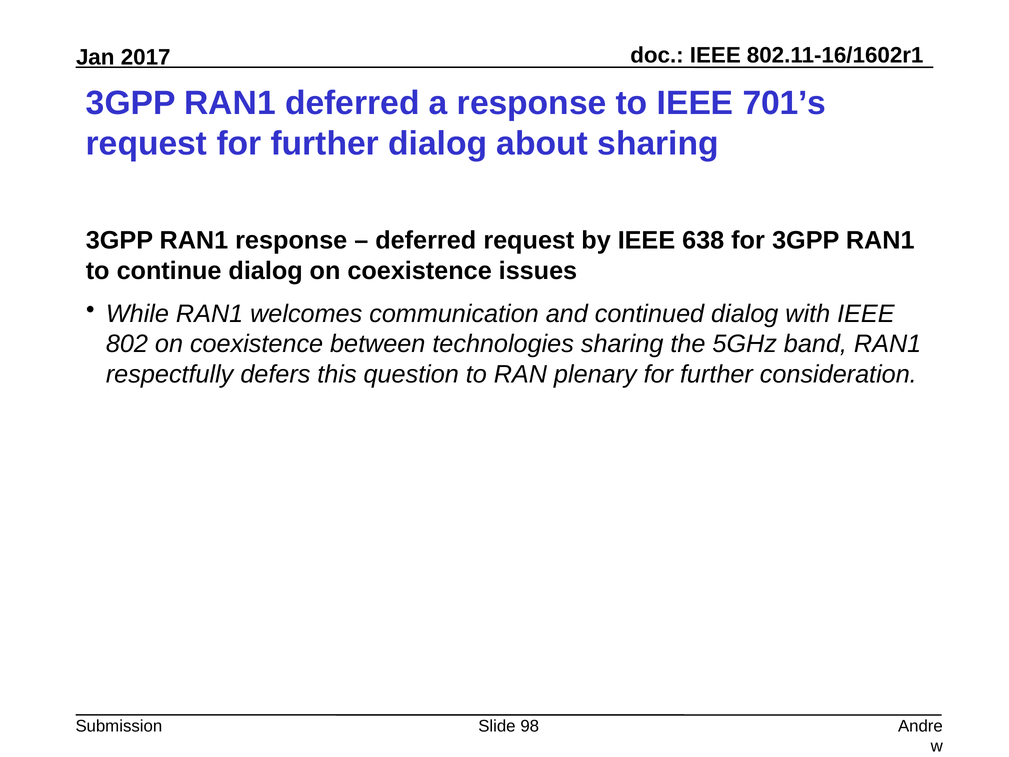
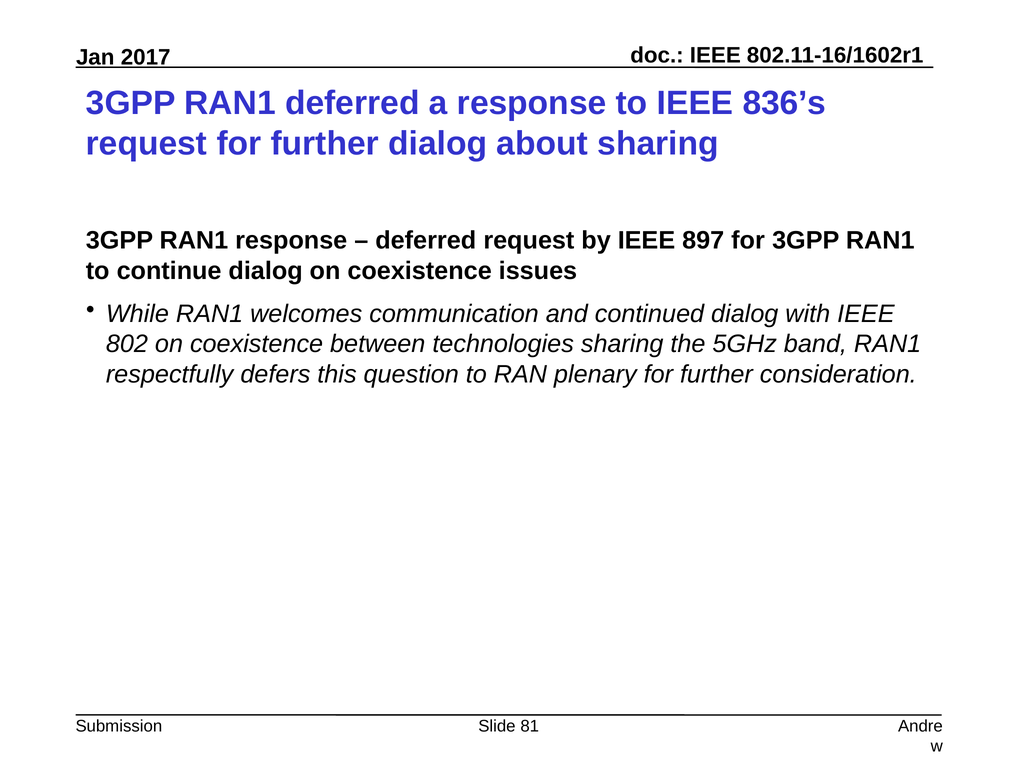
701’s: 701’s -> 836’s (784, 103)
638: 638 -> 897 (703, 241)
98: 98 -> 81 (530, 726)
